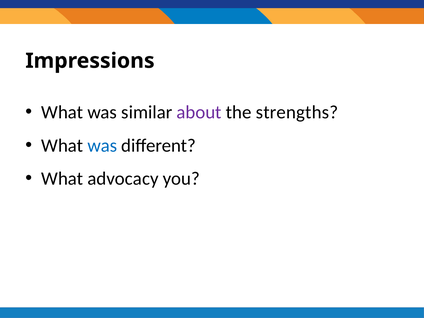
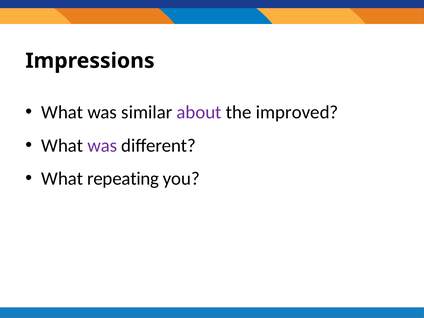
strengths: strengths -> improved (297, 112)
was colour: blue -> purple (102, 145)
advocacy: advocacy -> repeating (123, 179)
